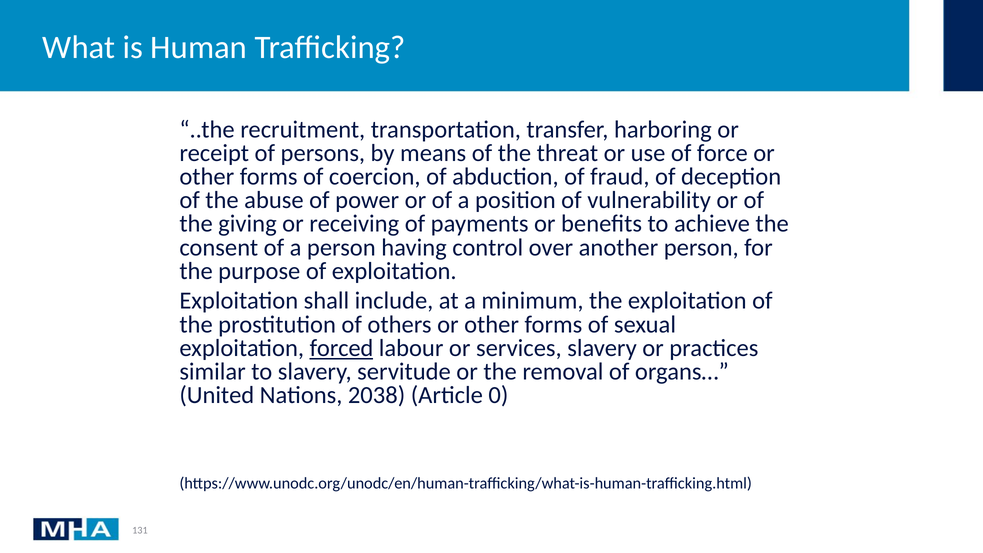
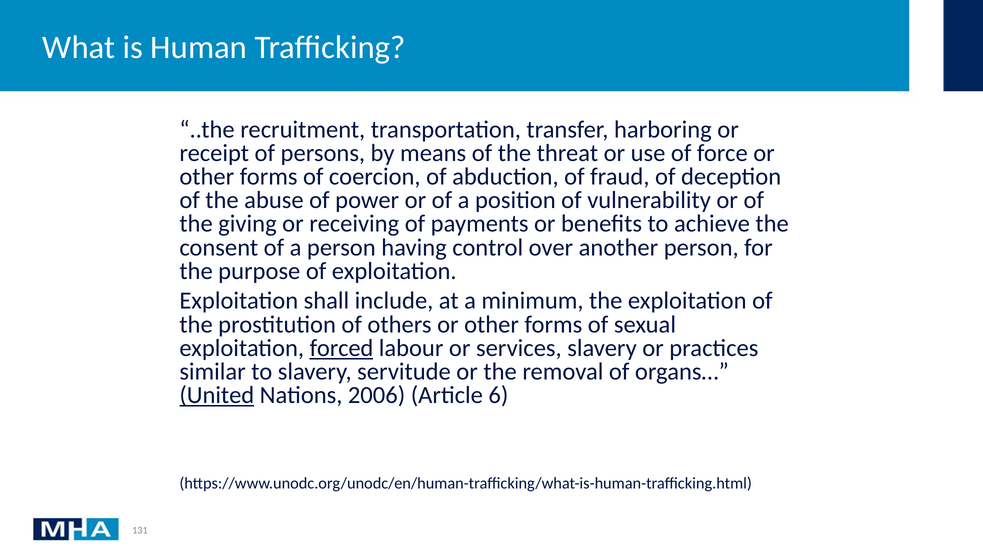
United underline: none -> present (217, 395)
2038: 2038 -> 2006 (377, 395)
0: 0 -> 6 (498, 395)
